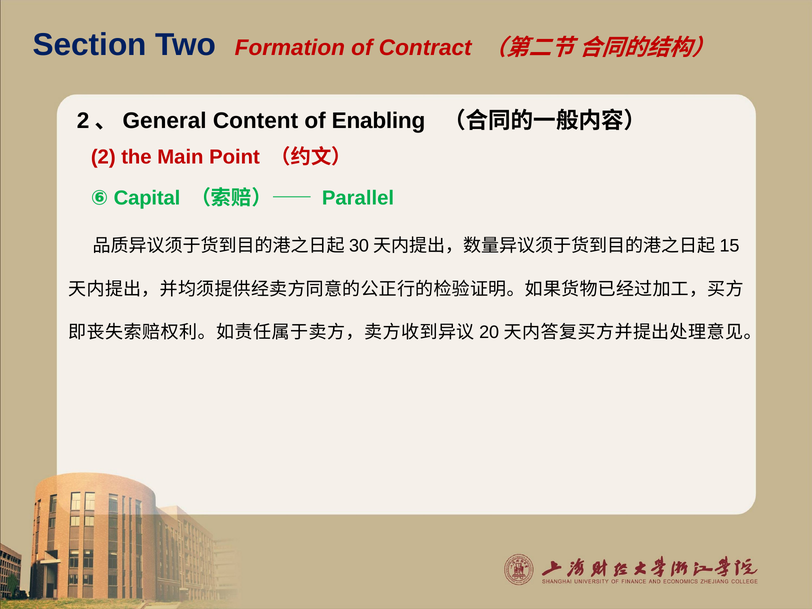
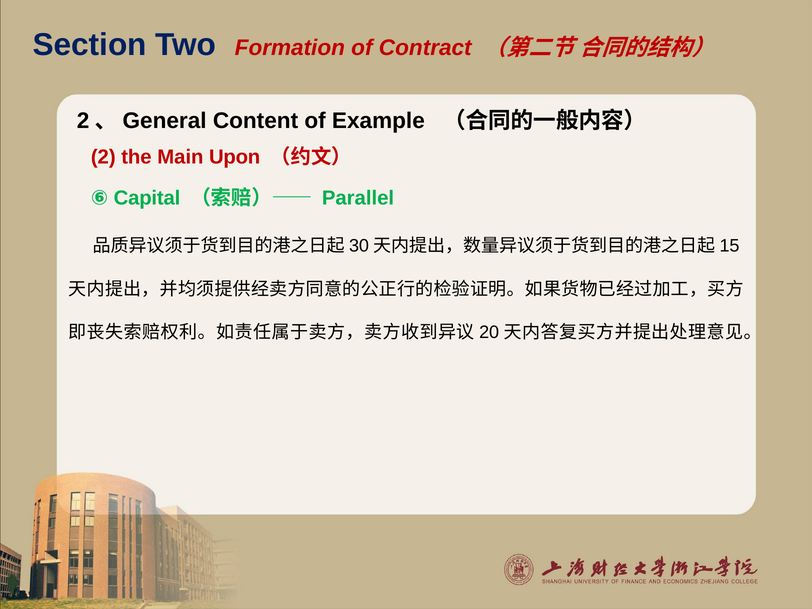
Enabling: Enabling -> Example (378, 121)
Point: Point -> Upon (235, 157)
